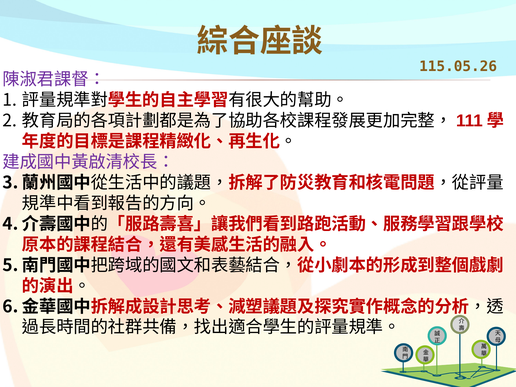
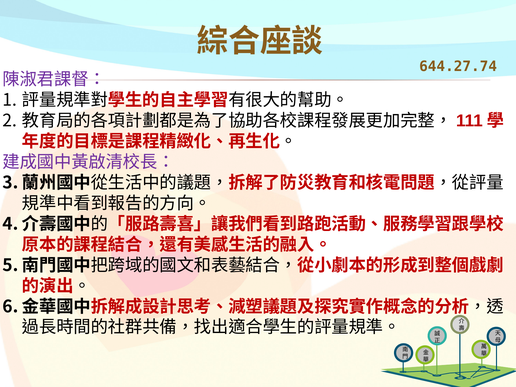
115.05.26: 115.05.26 -> 644.27.74 (458, 66)
